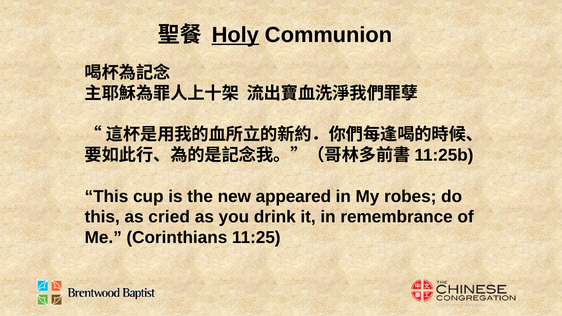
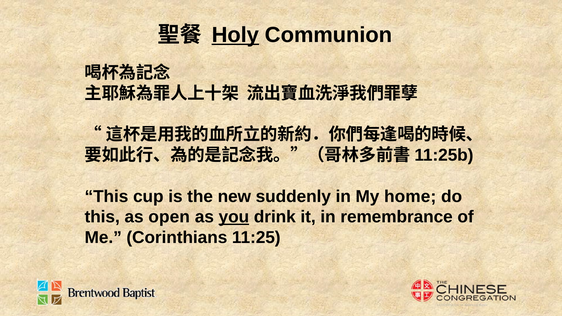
appeared: appeared -> suddenly (293, 196)
robes: robes -> home (410, 196)
cried: cried -> open (169, 217)
you underline: none -> present (234, 217)
